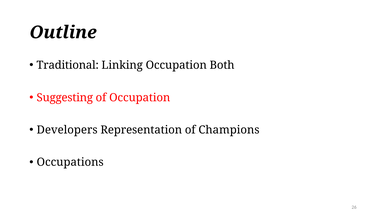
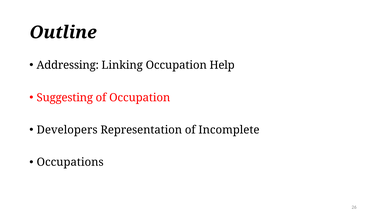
Traditional: Traditional -> Addressing (68, 65)
Both: Both -> Help (222, 65)
Champions: Champions -> Incomplete (229, 130)
